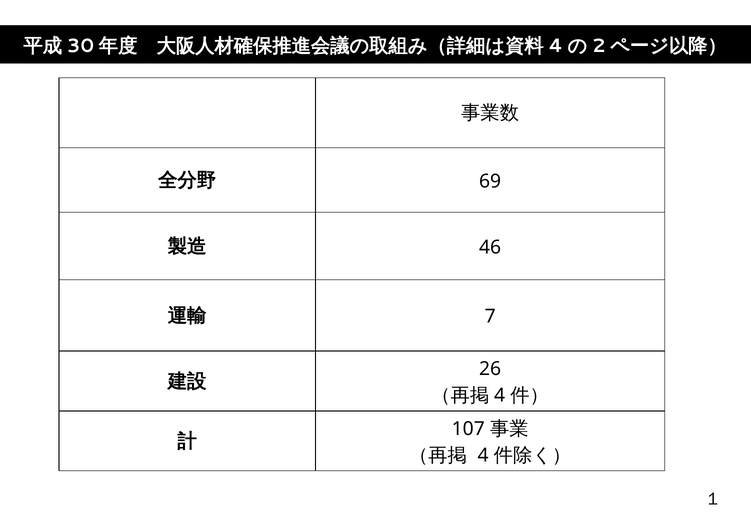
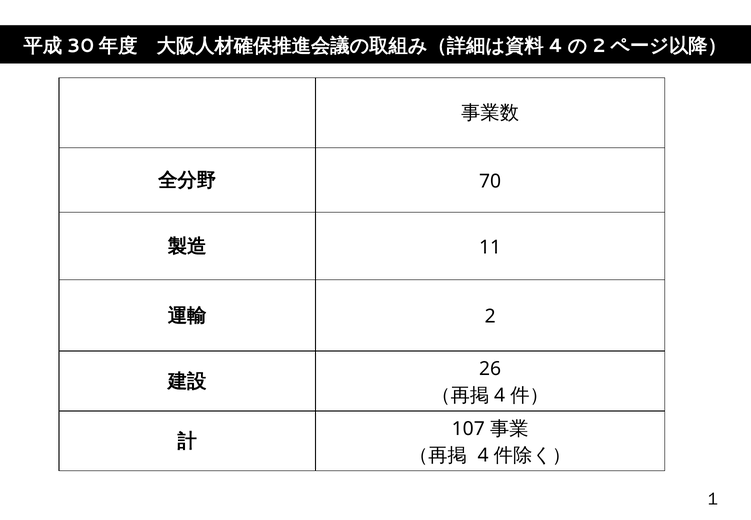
69: 69 -> 70 (490, 181)
46: 46 -> 11 (490, 247)
7: 7 -> 2 (490, 317)
